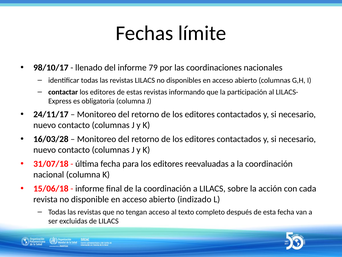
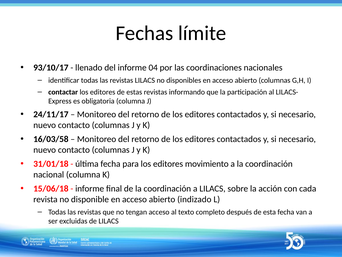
98/10/17: 98/10/17 -> 93/10/17 (51, 68)
79: 79 -> 04 (153, 68)
16/03/28: 16/03/28 -> 16/03/58 (51, 139)
31/07/18: 31/07/18 -> 31/01/18 (51, 164)
reevaluadas: reevaluadas -> movimiento (207, 164)
